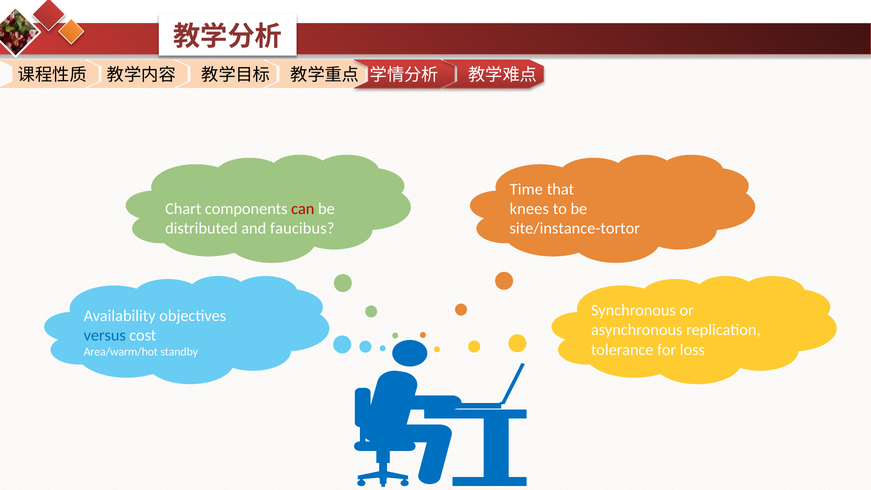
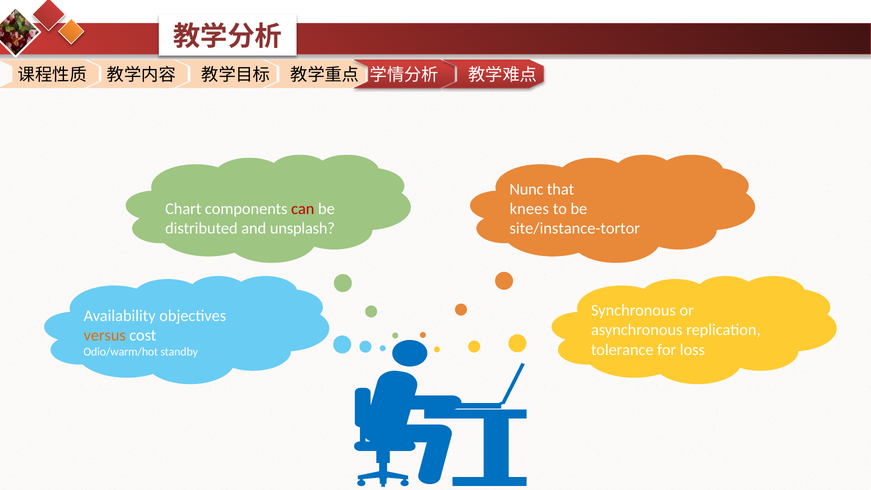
Time: Time -> Nunc (526, 189)
faucibus: faucibus -> unsplash (302, 228)
versus colour: blue -> orange (105, 335)
Area/warm/hot: Area/warm/hot -> Odio/warm/hot (121, 352)
